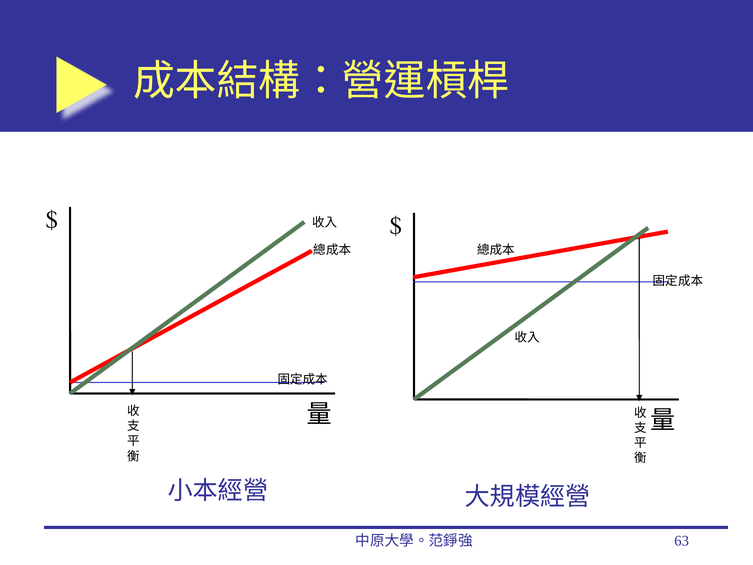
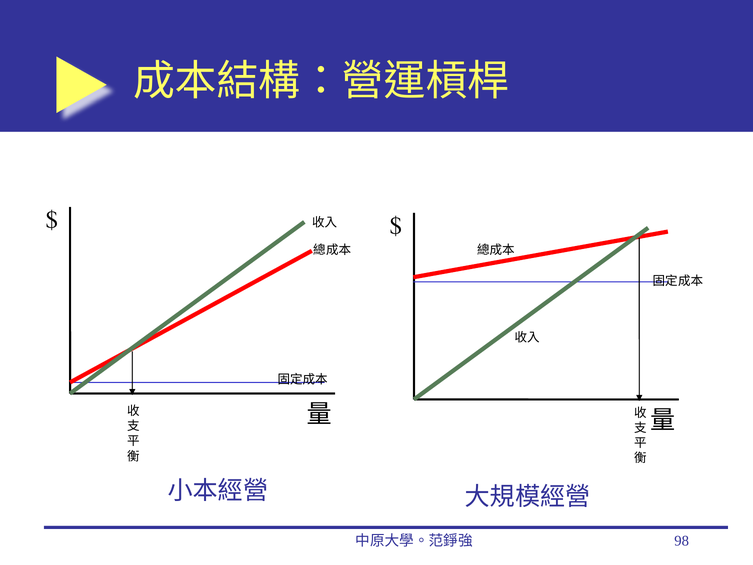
63: 63 -> 98 (682, 541)
